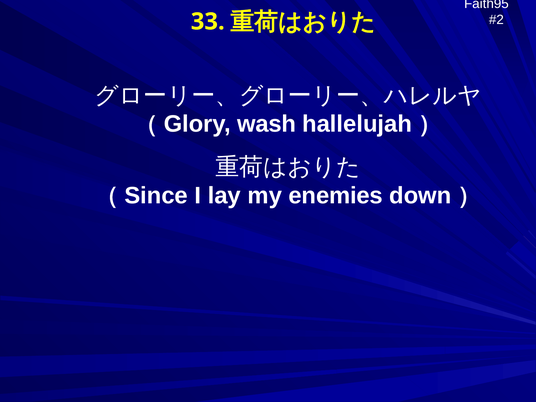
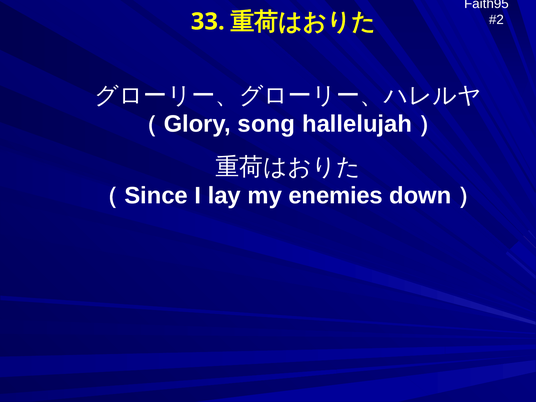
wash: wash -> song (266, 124)
